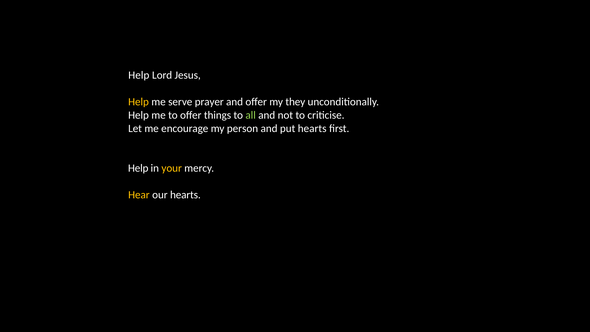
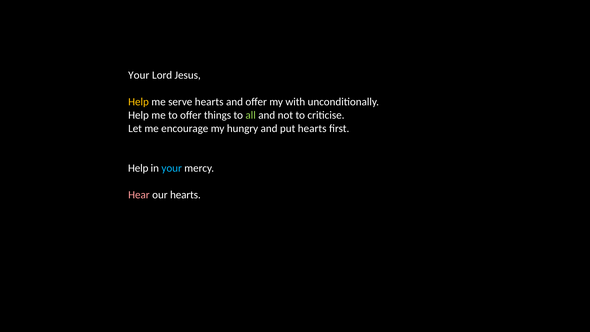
Help: Help -> Your (139, 75)
serve prayer: prayer -> hearts (209, 102)
they: they -> with (295, 102)
person: person -> hungry (243, 128)
your colour: yellow -> light blue (172, 168)
Hear colour: yellow -> pink (139, 195)
